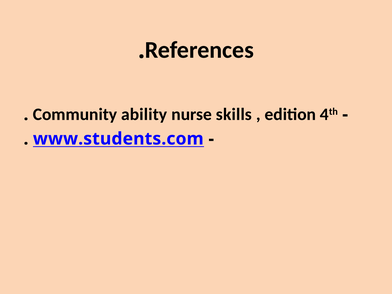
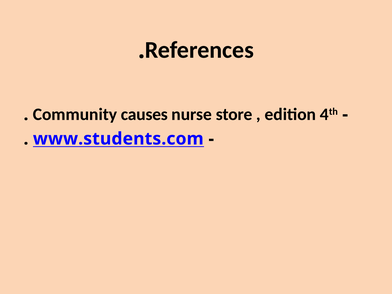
ability: ability -> causes (144, 114)
skills: skills -> store (234, 114)
